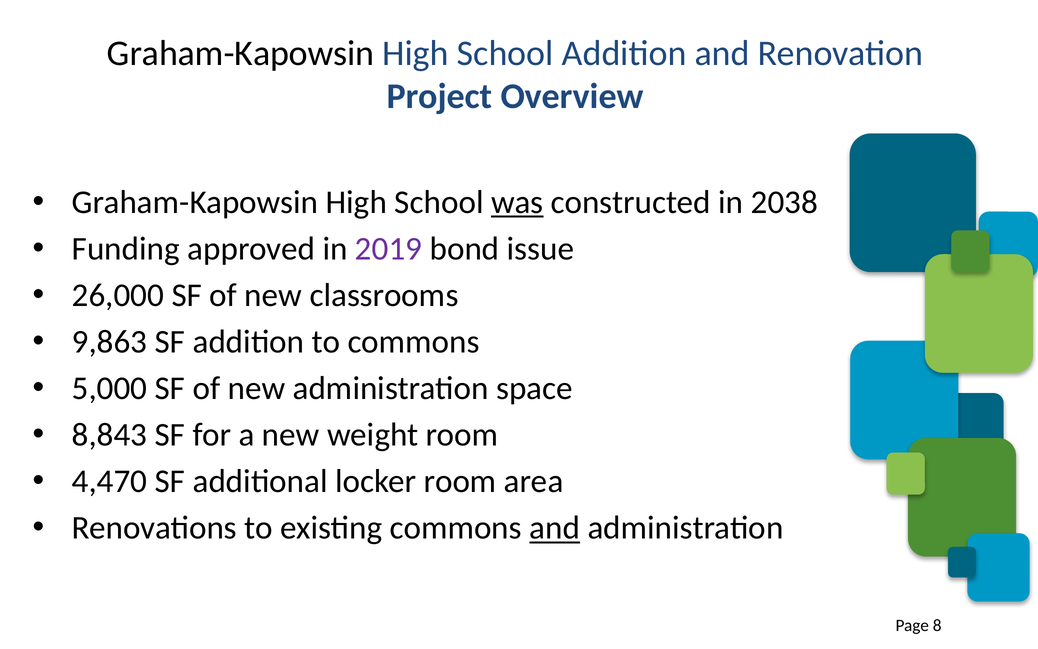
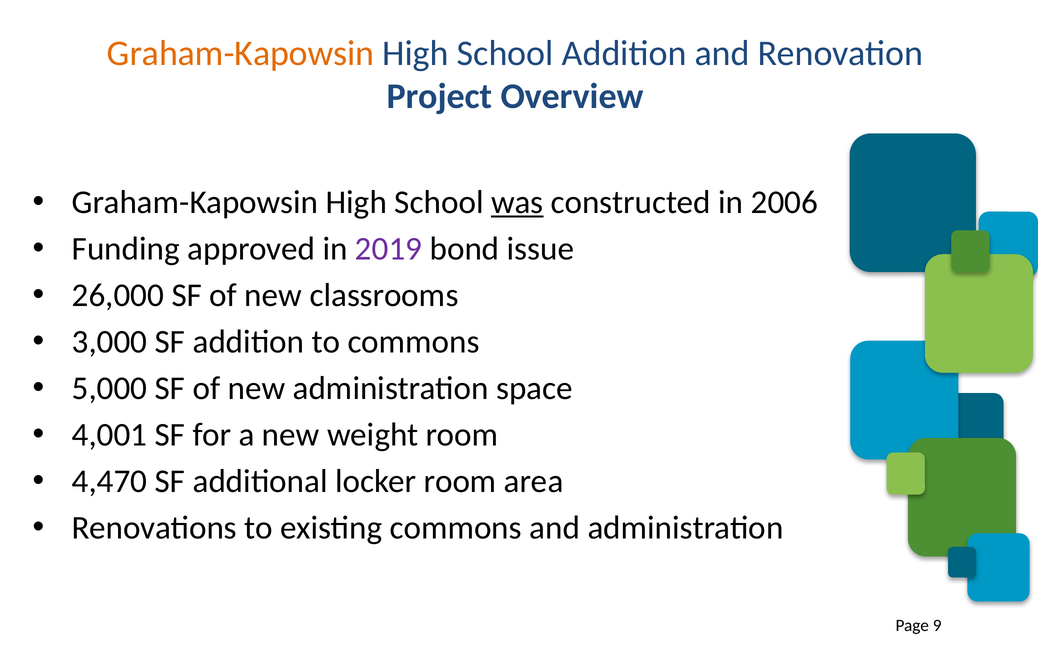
Graham-Kapowsin colour: black -> orange (241, 53)
2038: 2038 -> 2006 (784, 202)
9,863: 9,863 -> 3,000 (110, 342)
8,843: 8,843 -> 4,001 (110, 435)
and underline: present -> none (555, 528)
8: 8 -> 9 (937, 626)
